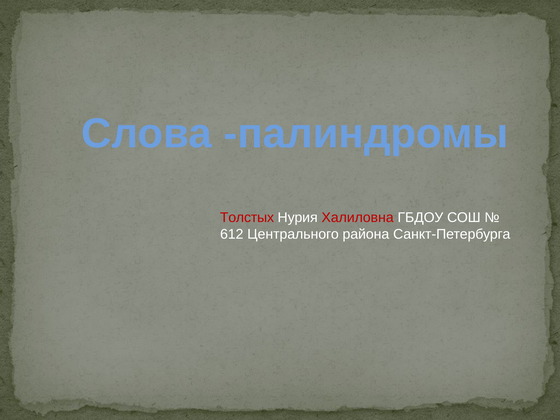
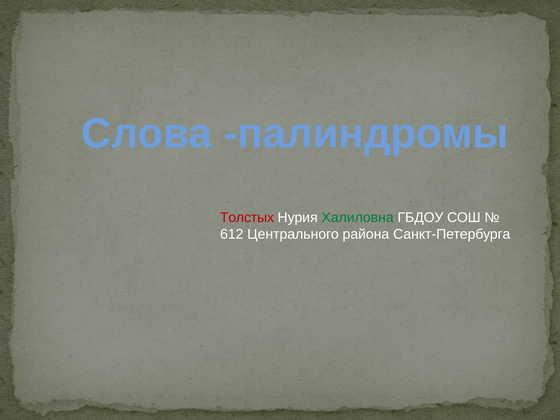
Халиловна colour: red -> green (358, 217)
